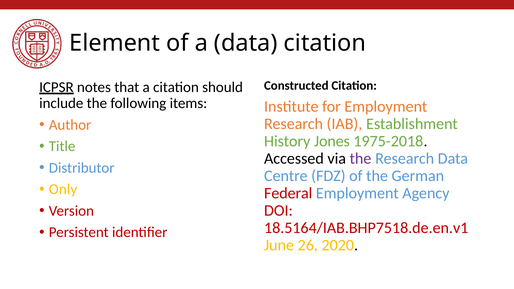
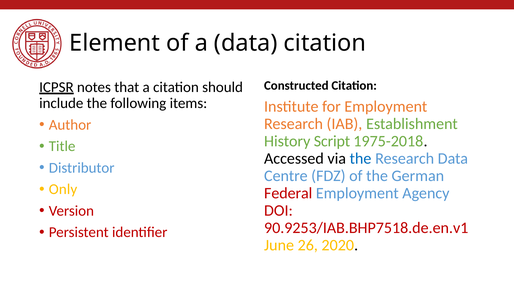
Jones: Jones -> Script (332, 141)
the colour: purple -> blue (361, 159)
18.5164/IAB.BHP7518.de.en.v1: 18.5164/IAB.BHP7518.de.en.v1 -> 90.9253/IAB.BHP7518.de.en.v1 (366, 228)
